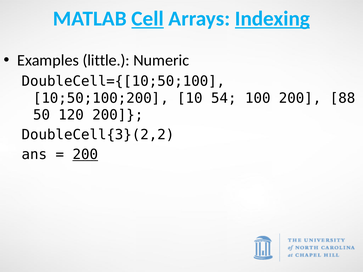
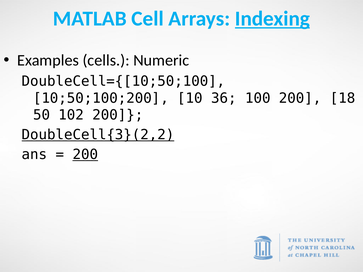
Cell underline: present -> none (148, 19)
little: little -> cells (106, 60)
54: 54 -> 36 (224, 98)
88: 88 -> 18 (343, 98)
120: 120 -> 102 (71, 115)
DoubleCell{3}(2,2 underline: none -> present (98, 135)
